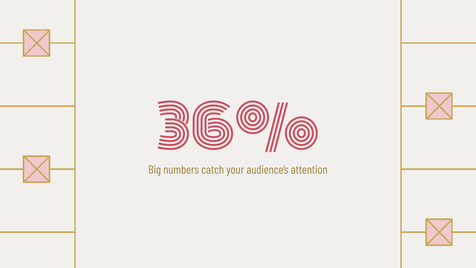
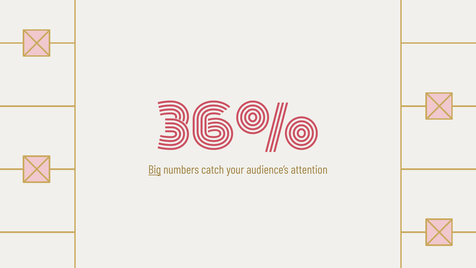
Big underline: none -> present (155, 170)
